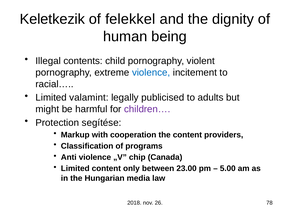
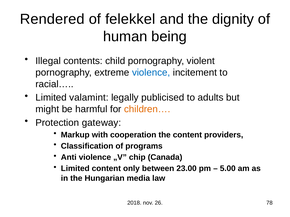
Keletkezik: Keletkezik -> Rendered (52, 19)
children… colour: purple -> orange (147, 109)
segítése: segítése -> gateway (102, 123)
